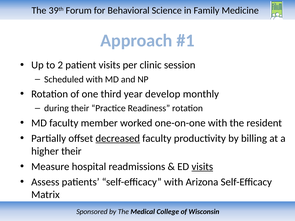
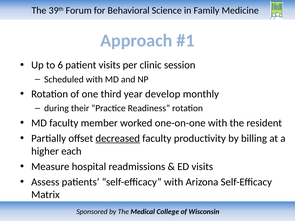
2: 2 -> 6 (60, 65)
higher their: their -> each (71, 151)
visits underline: present -> none (202, 167)
